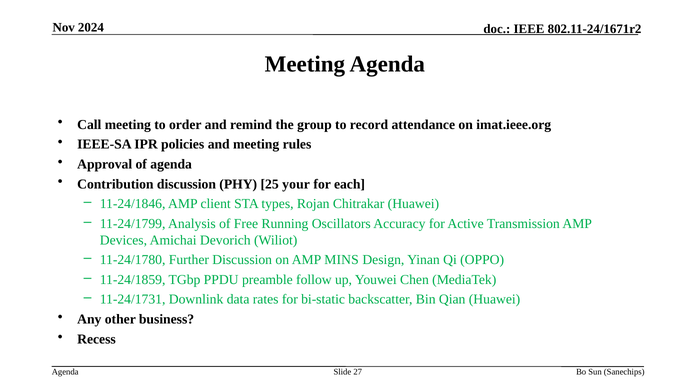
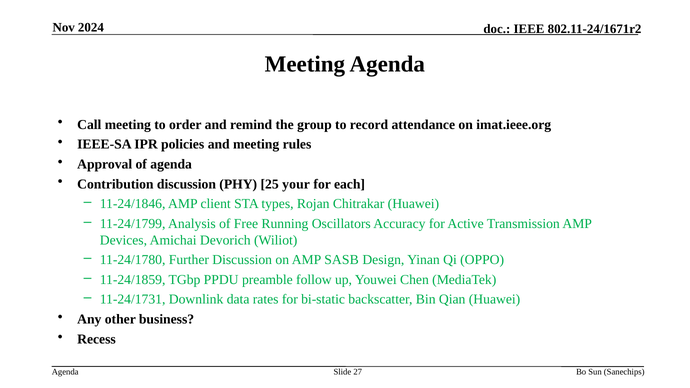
MINS: MINS -> SASB (342, 260)
